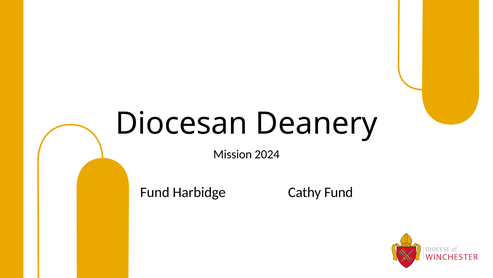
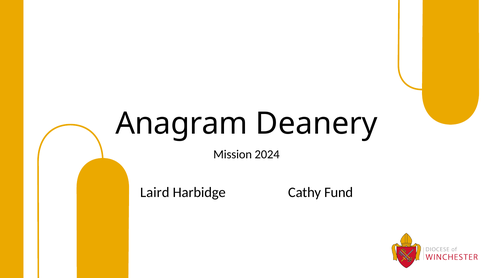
Diocesan: Diocesan -> Anagram (182, 123)
Fund: Fund -> Laird (155, 192)
